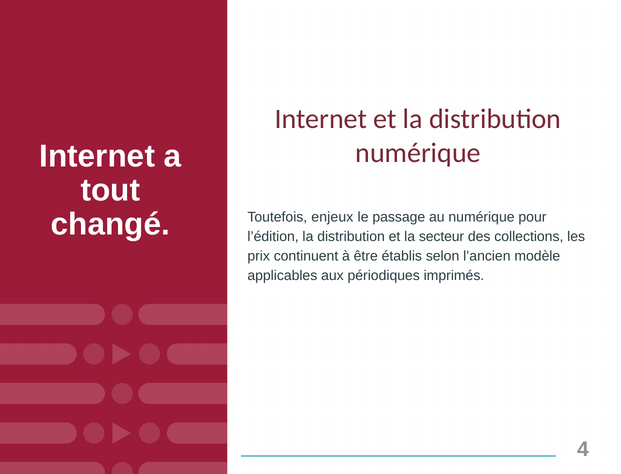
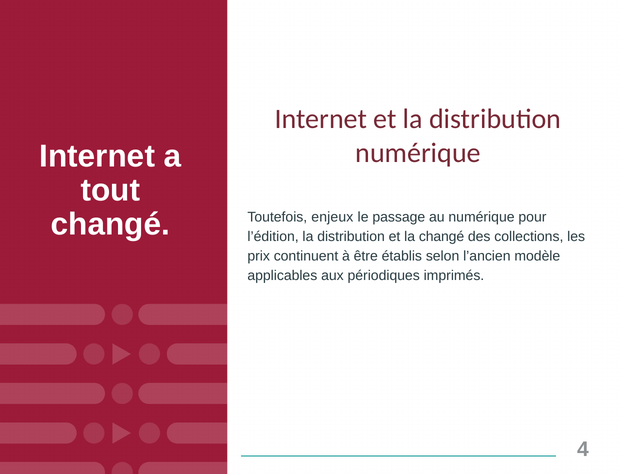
la secteur: secteur -> changé (442, 236)
